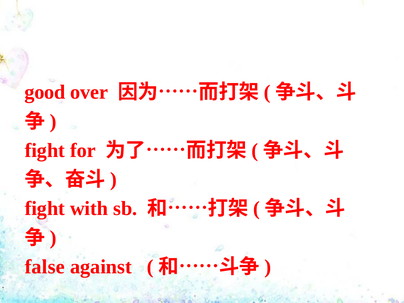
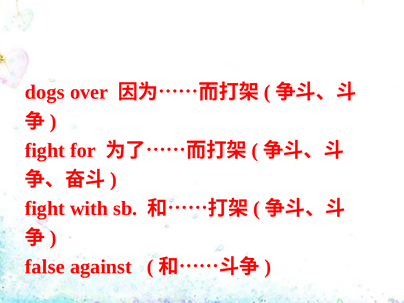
good: good -> dogs (45, 92)
